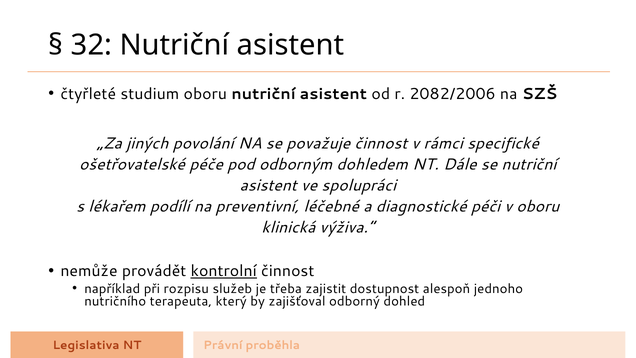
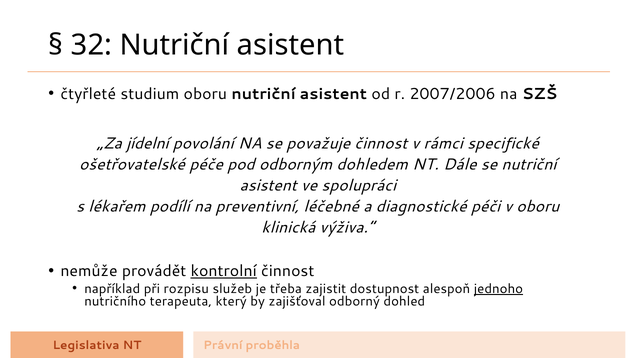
2082/2006: 2082/2006 -> 2007/2006 (453, 94)
jiných: jiných -> jídelní (147, 143)
jednoho underline: none -> present (498, 288)
